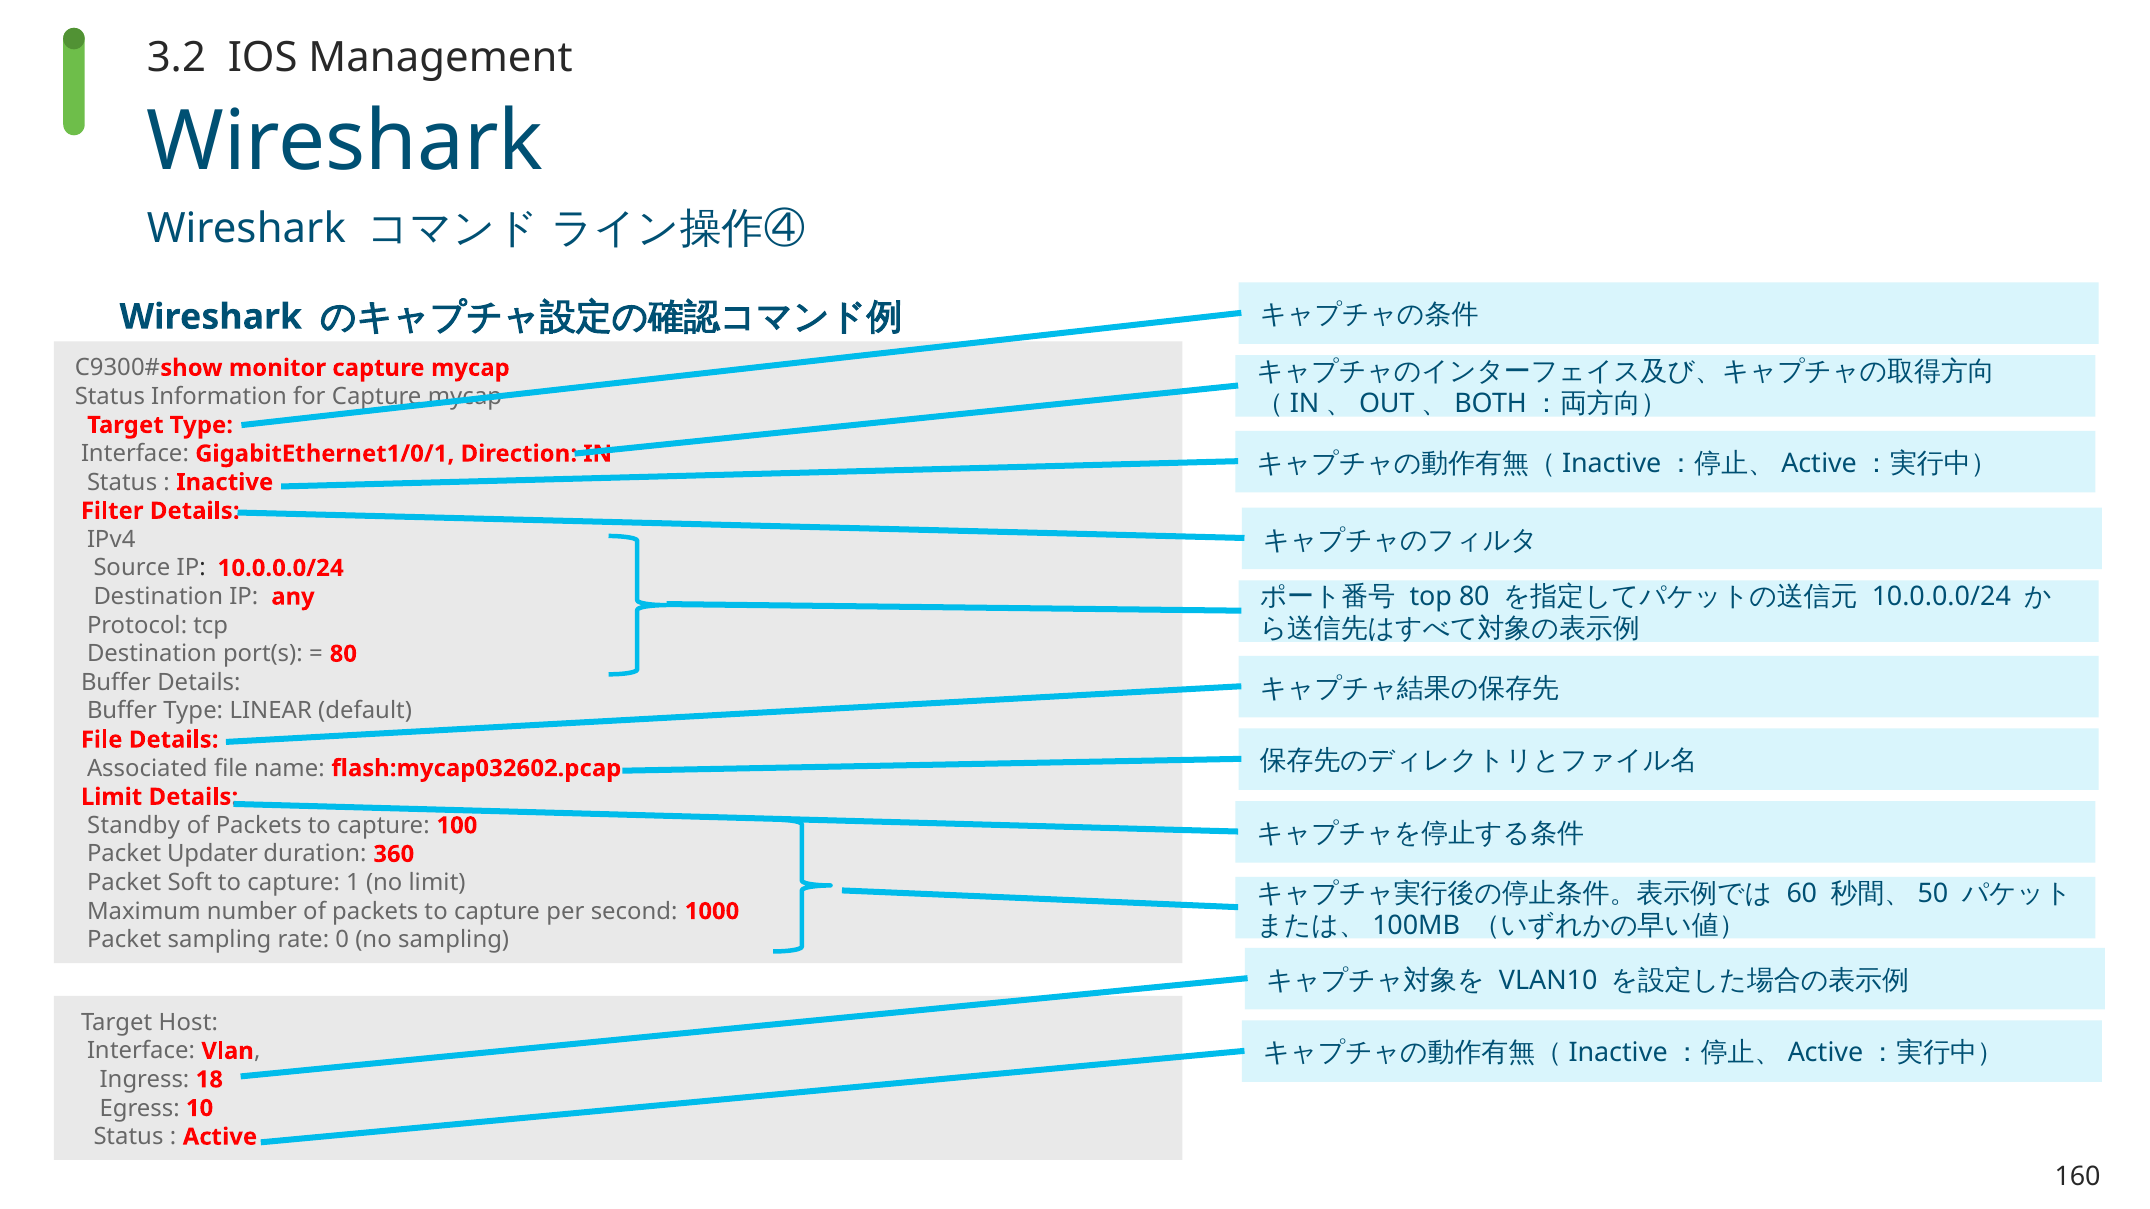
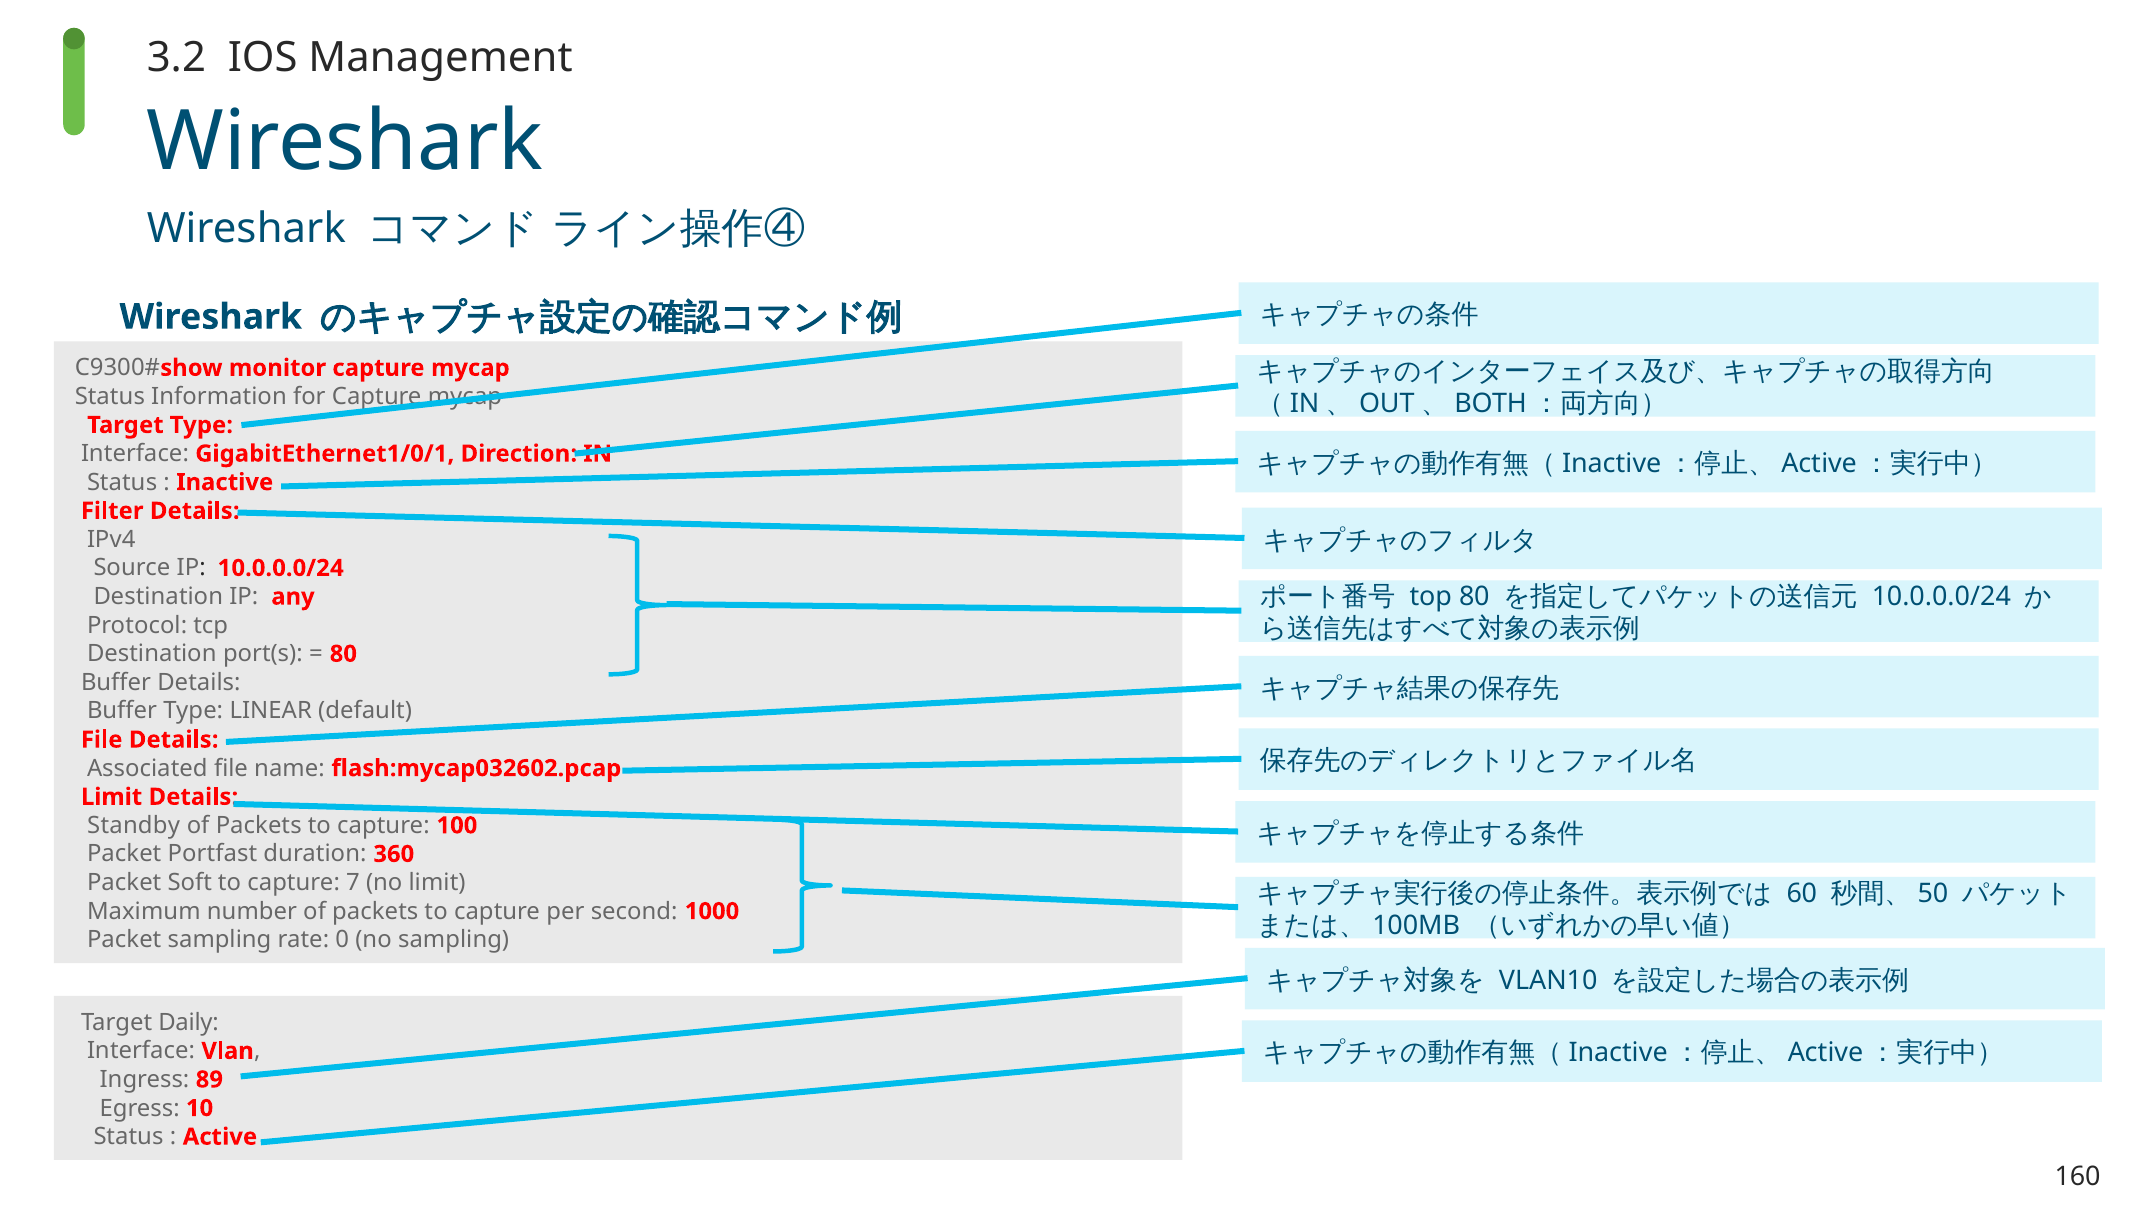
Updater: Updater -> Portfast (212, 854)
1: 1 -> 7 (353, 883)
Host: Host -> Daily (189, 1023)
18: 18 -> 89 (209, 1080)
